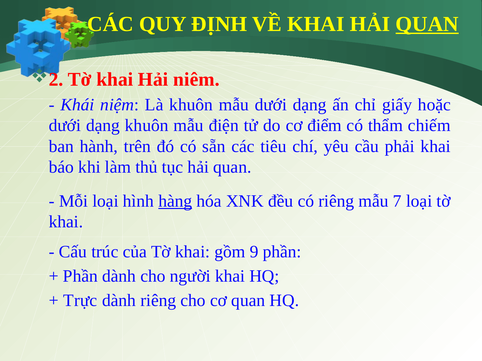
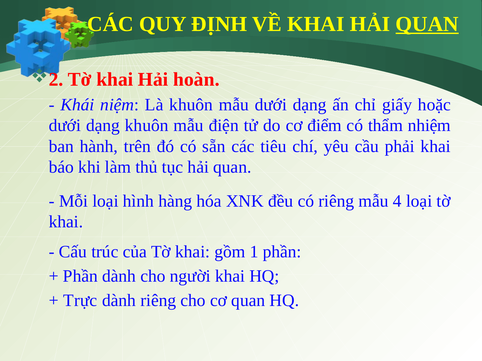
niêm: niêm -> hoàn (196, 79)
chiếm: chiếm -> nhiệm (429, 126)
hàng underline: present -> none (175, 201)
7: 7 -> 4 (397, 201)
9: 9 -> 1 (254, 252)
